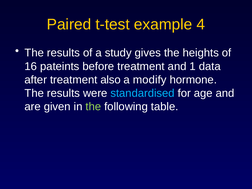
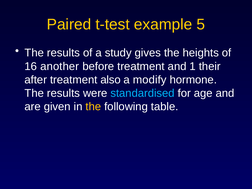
4: 4 -> 5 (201, 24)
pateints: pateints -> another (60, 66)
data: data -> their (210, 66)
the colour: light green -> yellow (93, 107)
